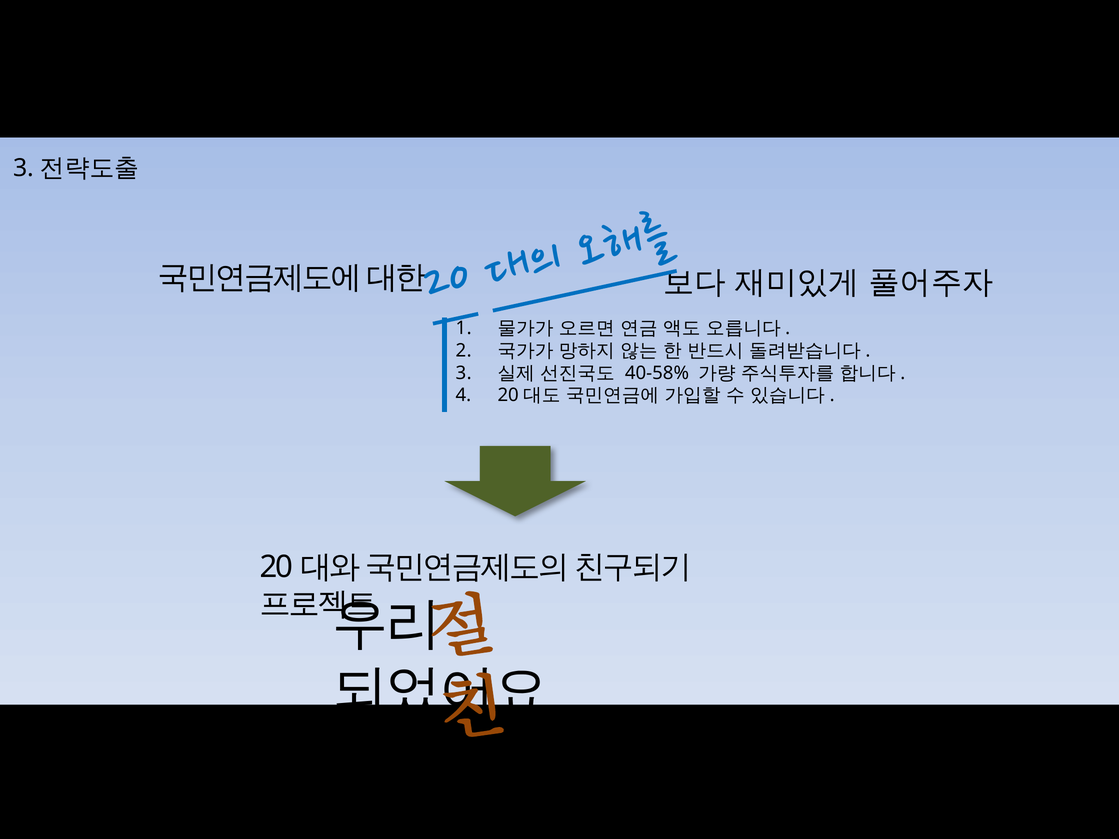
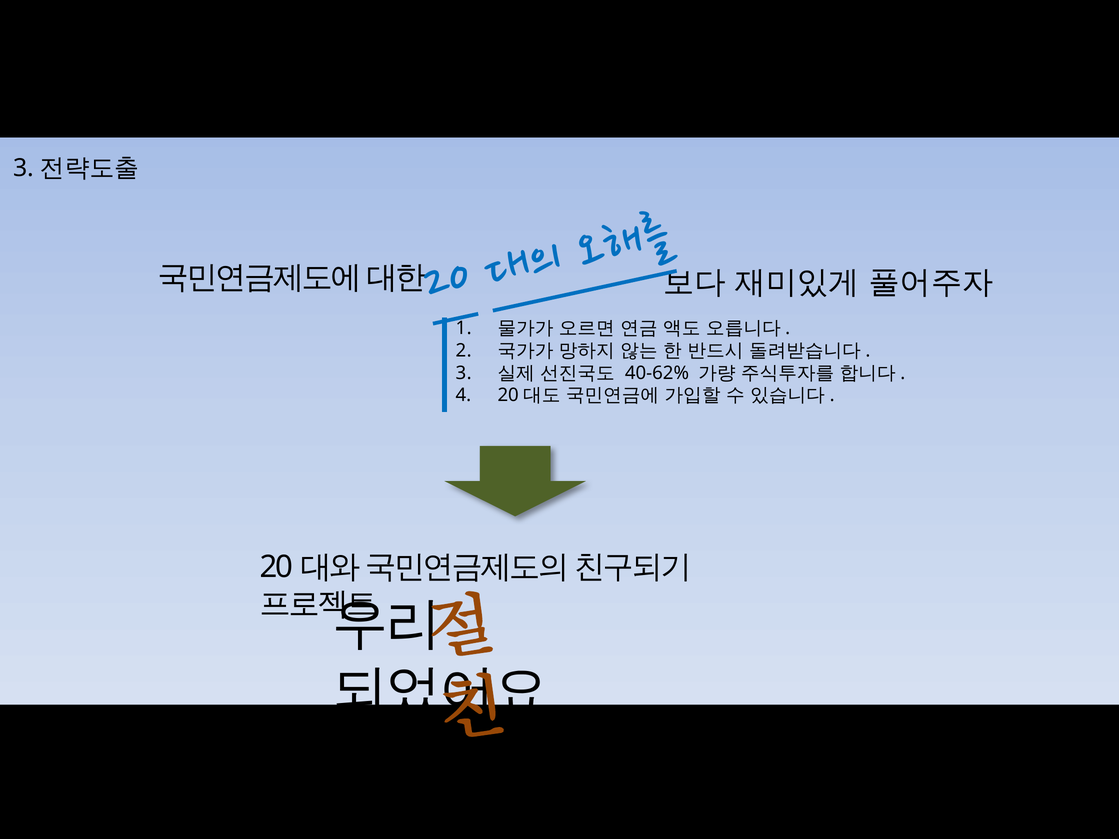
40-58%: 40-58% -> 40-62% (657, 373)
